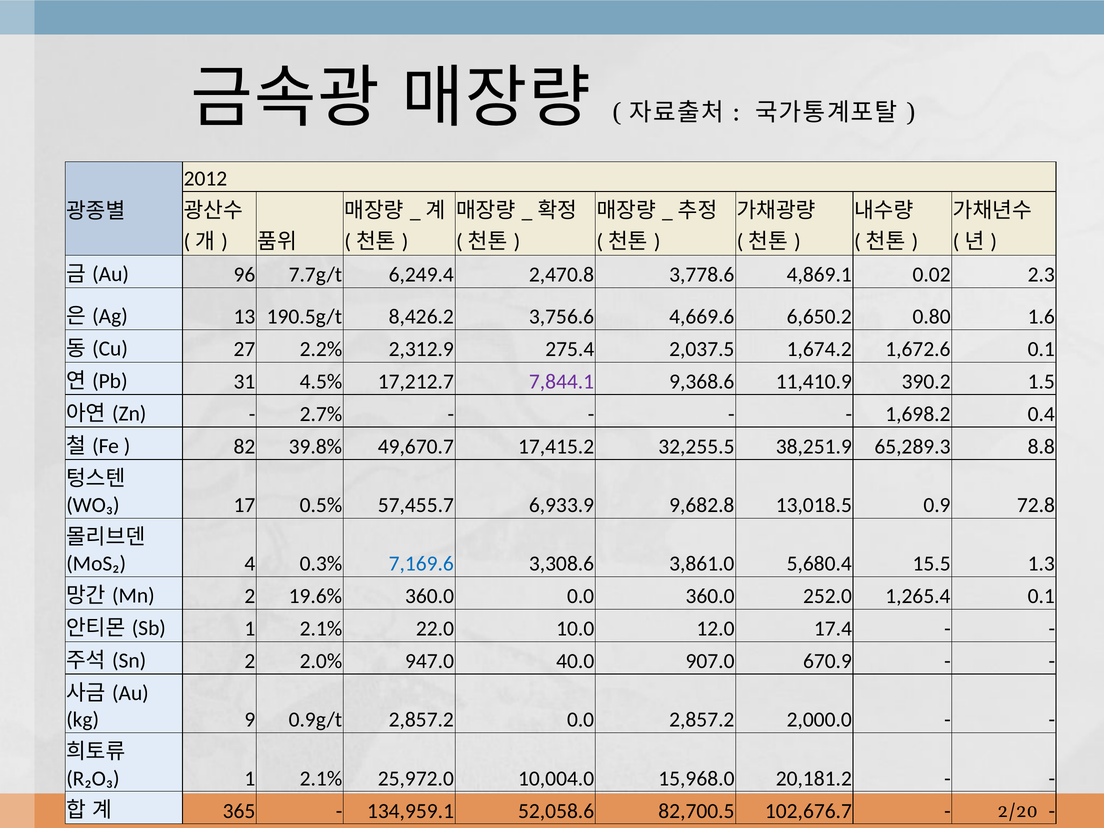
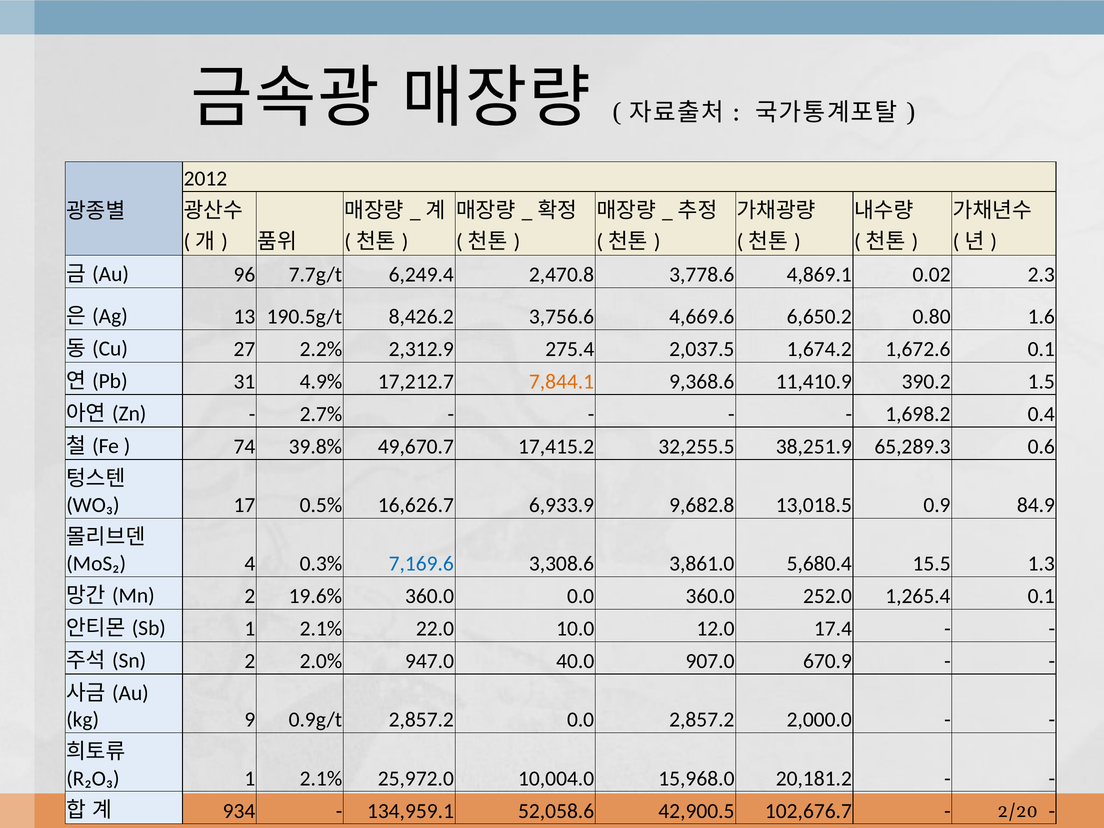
4.5%: 4.5% -> 4.9% (321, 382)
7,844.1 colour: purple -> orange (562, 382)
82: 82 -> 74 (244, 447)
8.8: 8.8 -> 0.6 (1041, 447)
57,455.7: 57,455.7 -> 16,626.7 (416, 505)
72.8: 72.8 -> 84.9 (1036, 505)
365: 365 -> 934 (239, 811)
82,700.5: 82,700.5 -> 42,900.5 (696, 811)
